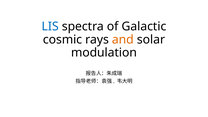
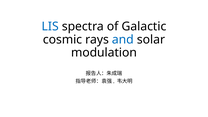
and colour: orange -> blue (123, 40)
